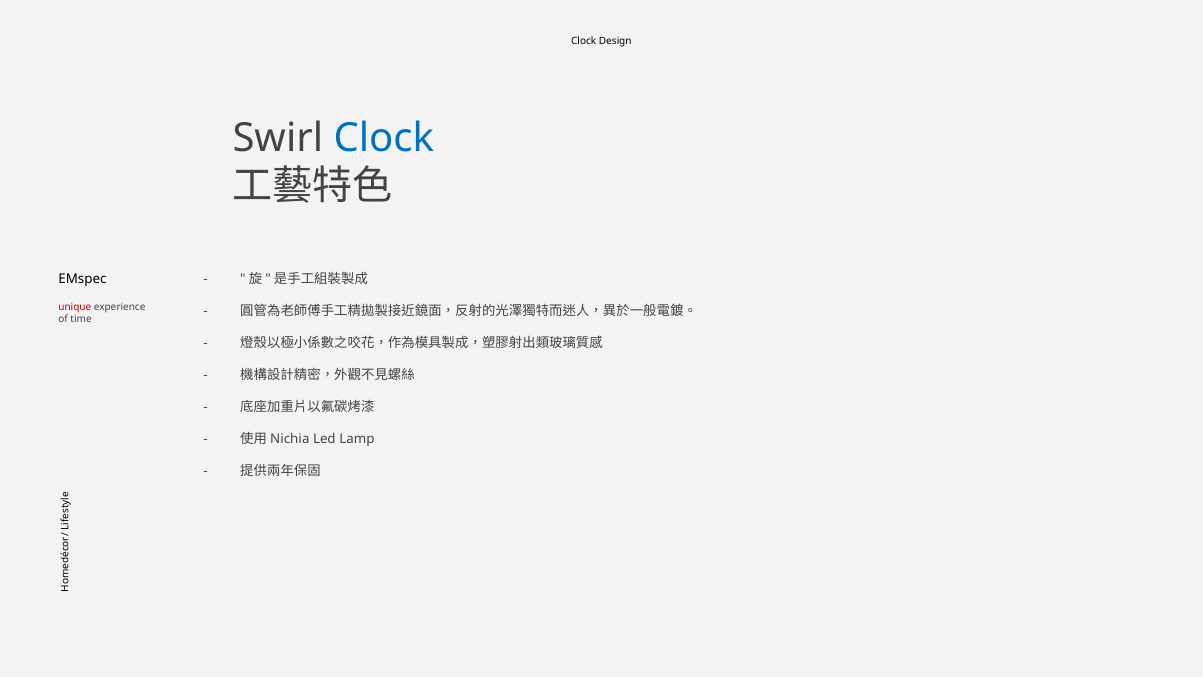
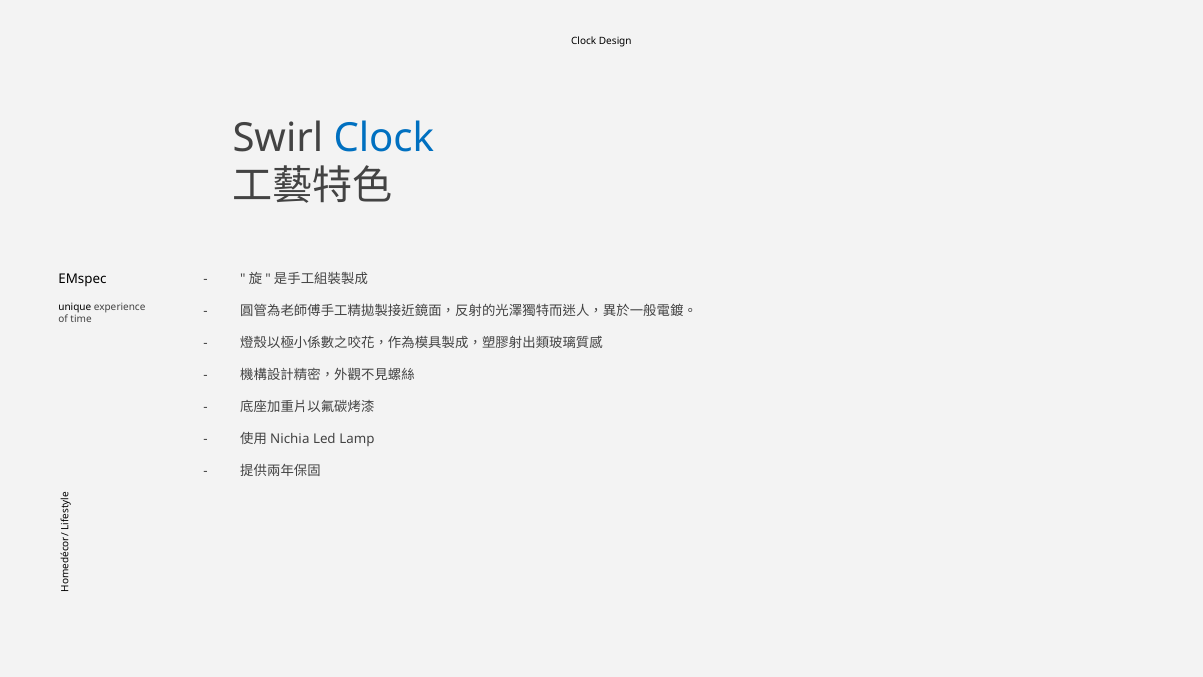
unique colour: red -> black (75, 307)
